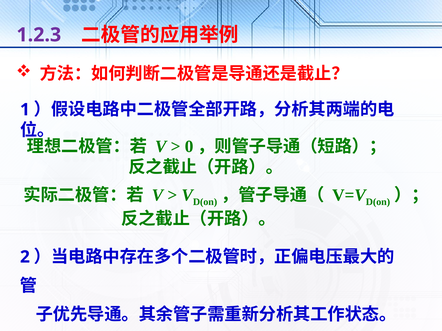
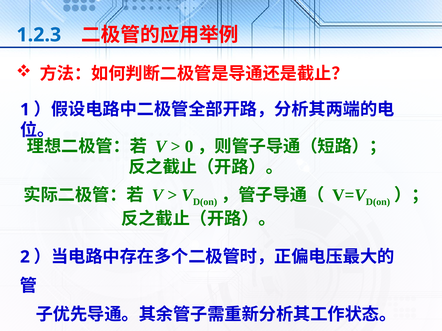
1.2.3 colour: purple -> blue (39, 35)
